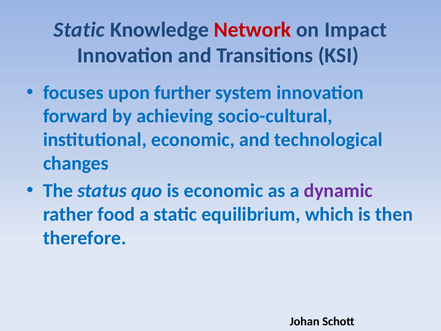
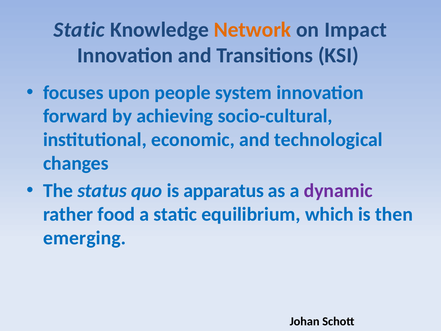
Network colour: red -> orange (253, 30)
further: further -> people (183, 93)
is economic: economic -> apparatus (224, 191)
therefore: therefore -> emerging (85, 238)
